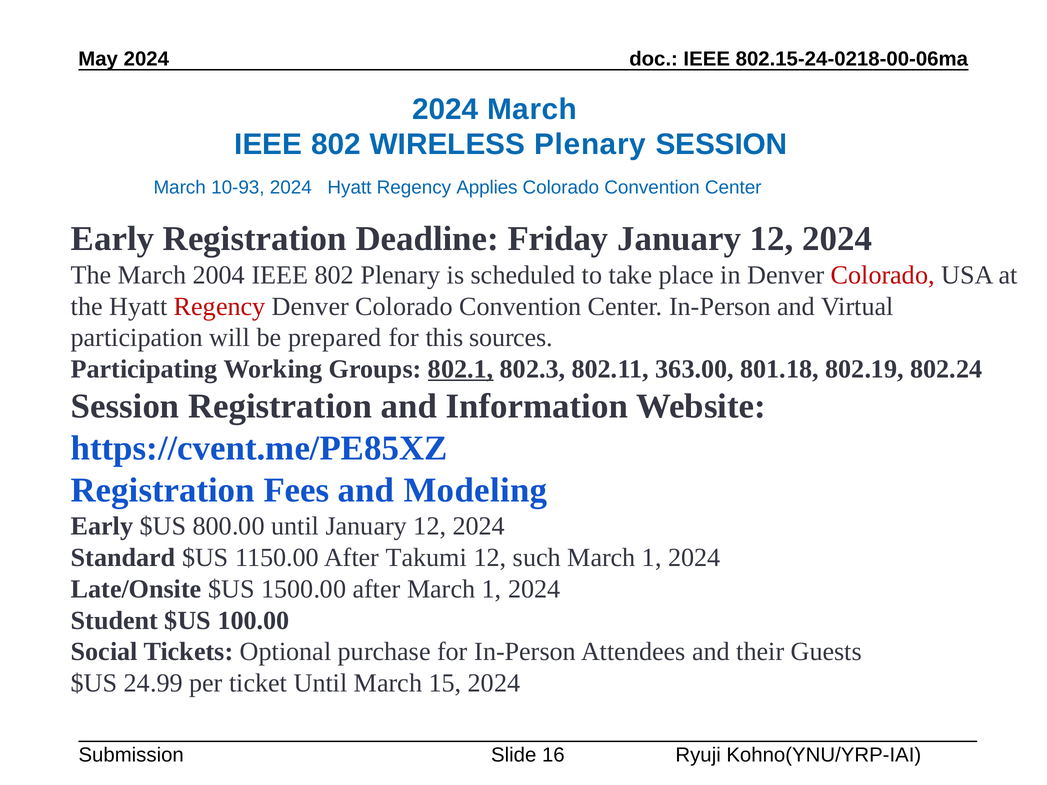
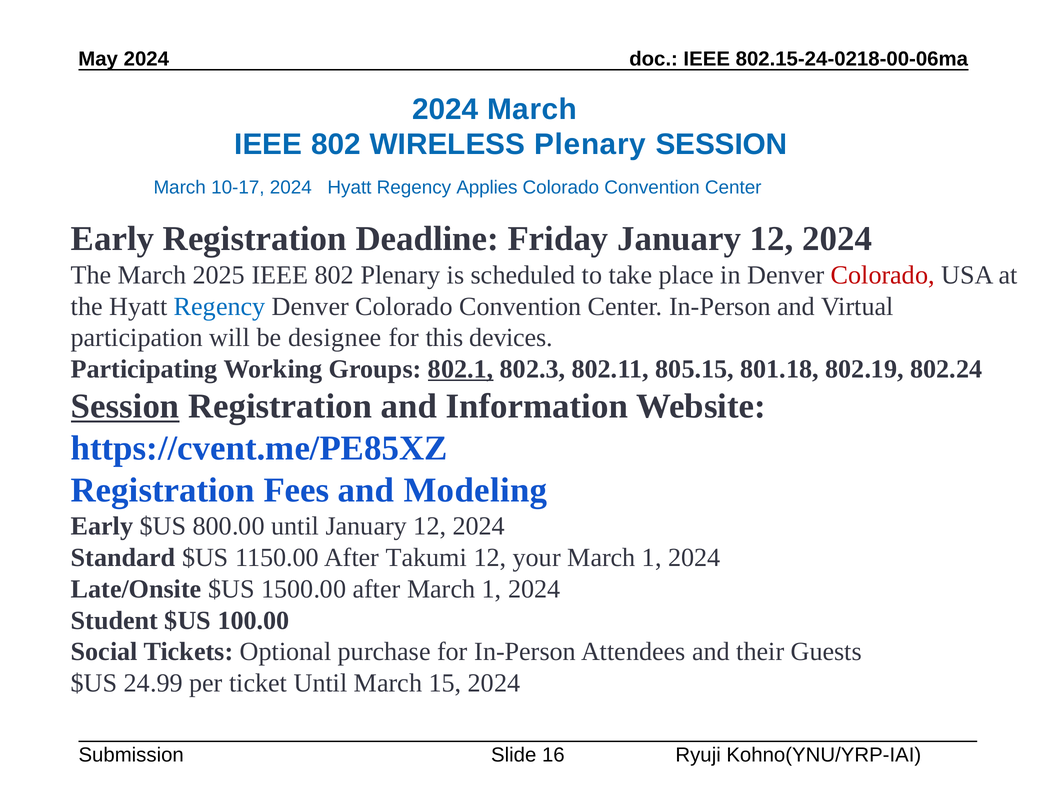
10-93: 10-93 -> 10-17 (238, 188)
2004: 2004 -> 2025 (219, 275)
Regency colour: red -> blue (220, 306)
prepared: prepared -> designee (335, 338)
sources: sources -> devices (511, 338)
363.00: 363.00 -> 805.15 (695, 369)
Session underline: none -> present (125, 407)
such: such -> your (537, 558)
